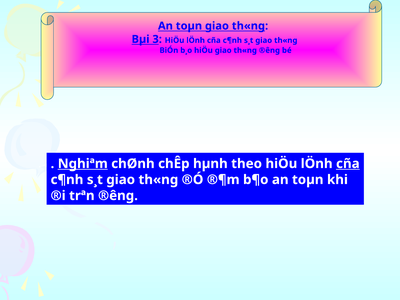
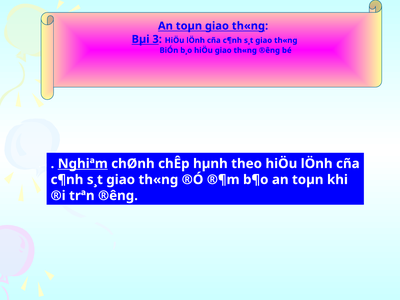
cña underline: present -> none (348, 164)
